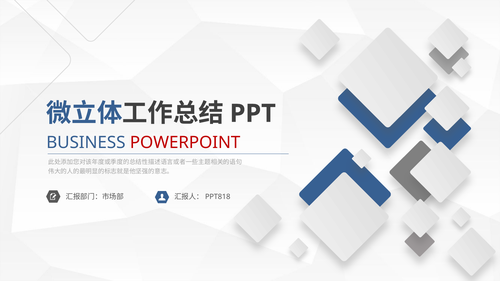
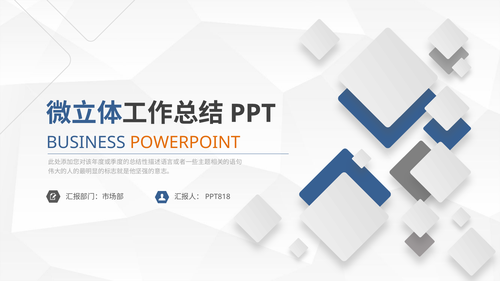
POWERPOINT colour: red -> orange (185, 143)
